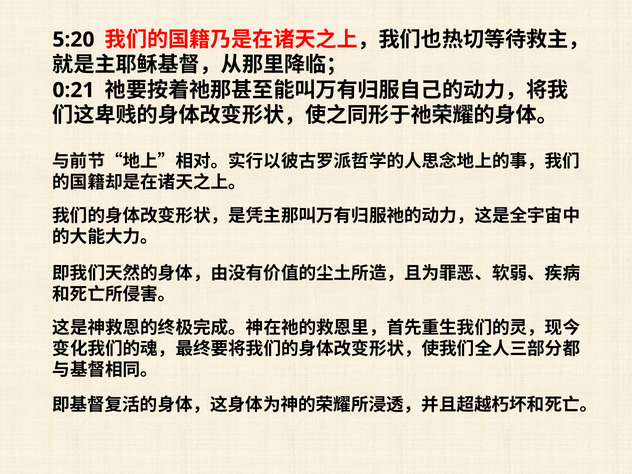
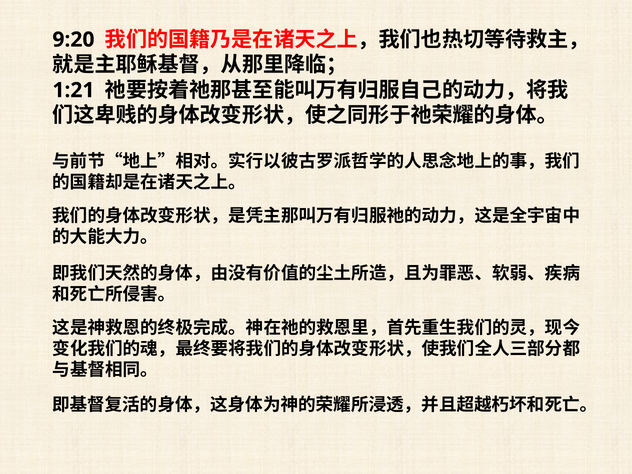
5:20: 5:20 -> 9:20 (73, 40)
0:21: 0:21 -> 1:21 (73, 90)
